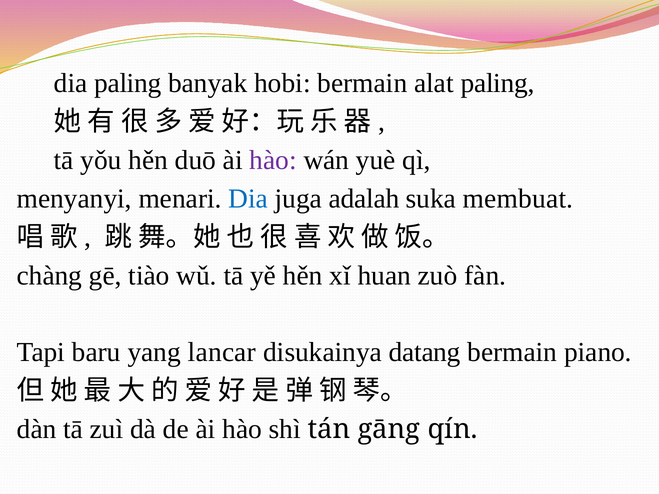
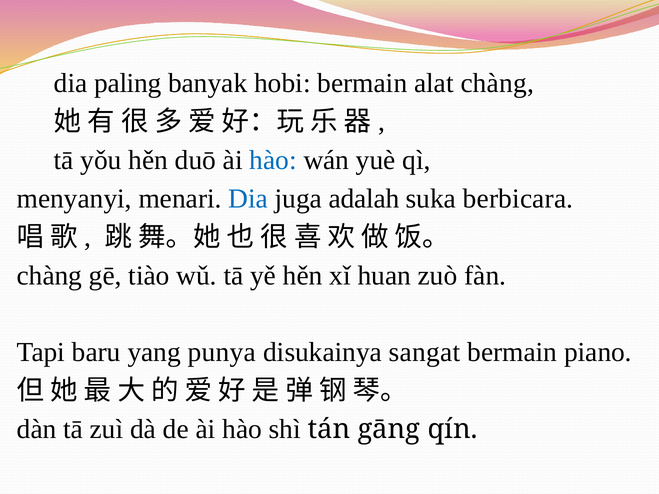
alat paling: paling -> chàng (497, 83)
hào colour: purple -> blue (273, 160)
membuat: membuat -> berbicara (518, 199)
lancar: lancar -> punya (222, 353)
datang: datang -> sangat (425, 353)
